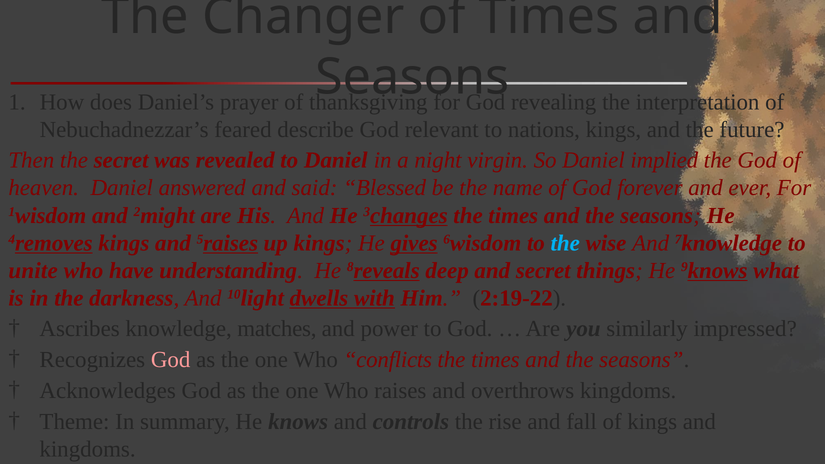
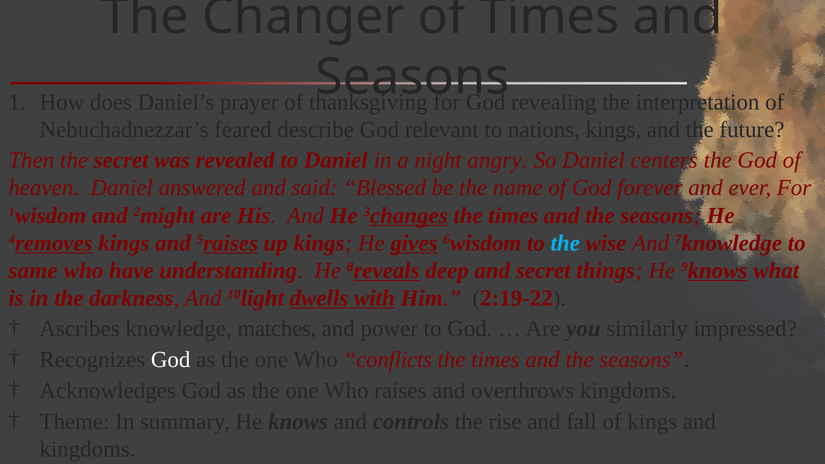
virgin: virgin -> angry (497, 160)
implied: implied -> centers (664, 160)
unite: unite -> same (33, 270)
God colour: pink -> white (171, 360)
